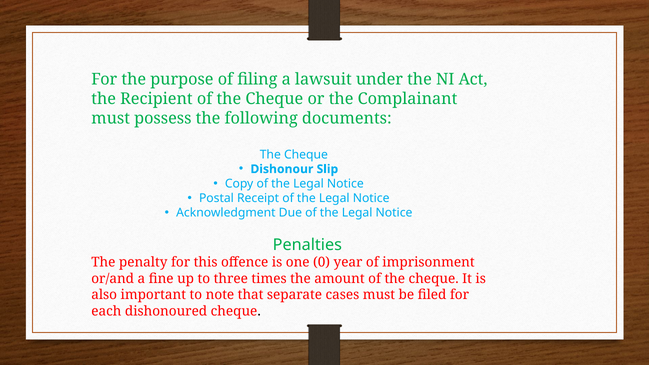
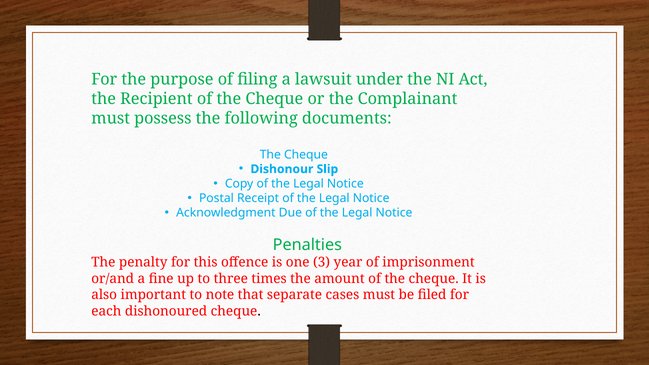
0: 0 -> 3 (322, 263)
